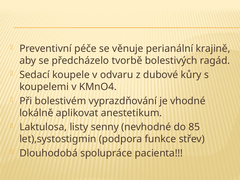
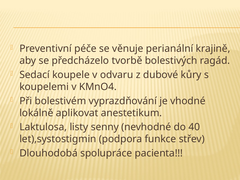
85: 85 -> 40 (194, 127)
